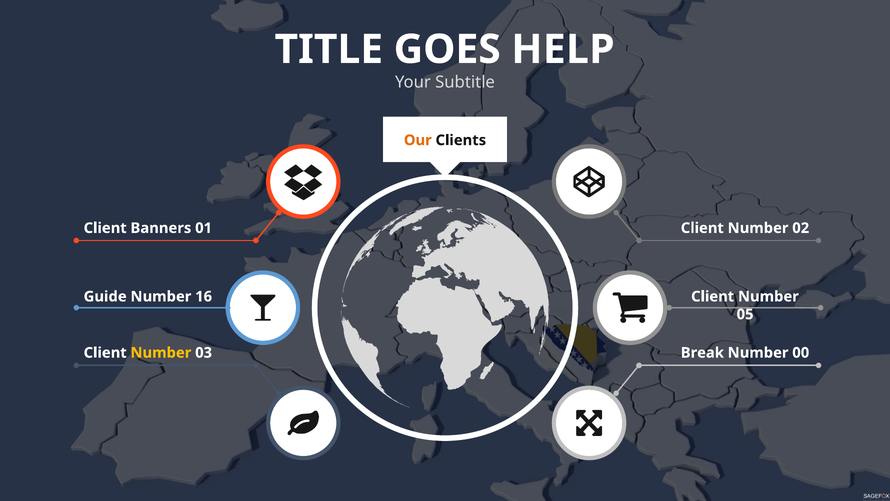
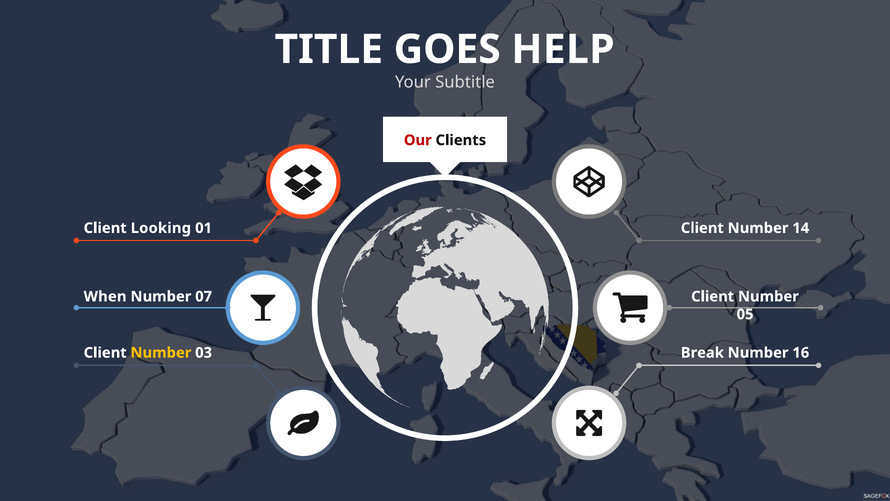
Our colour: orange -> red (418, 140)
Banners: Banners -> Looking (161, 228)
02: 02 -> 14 (801, 228)
Guide: Guide -> When (105, 296)
16: 16 -> 07 (204, 296)
00: 00 -> 16 (801, 353)
